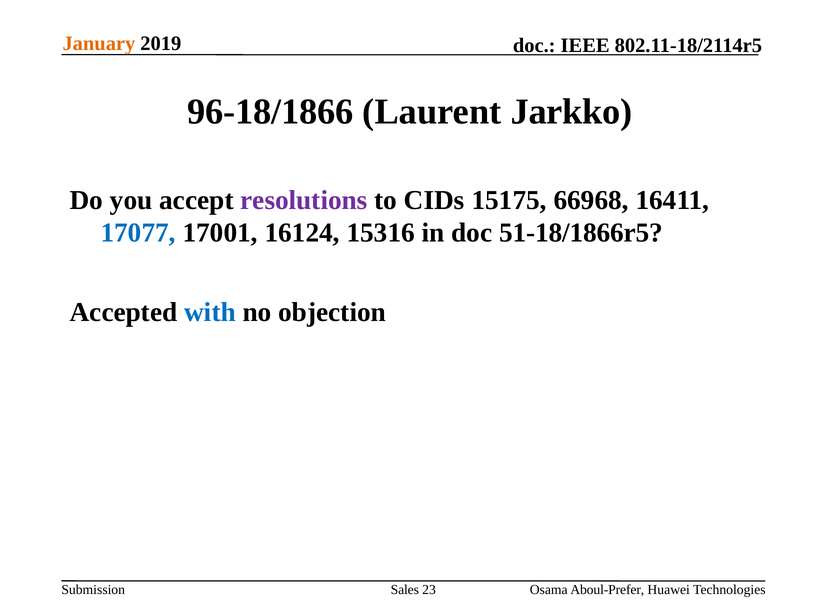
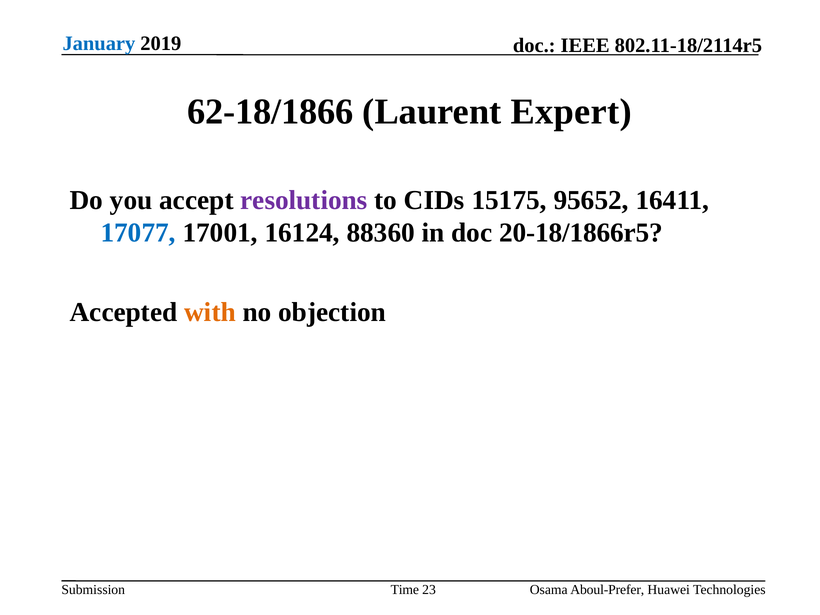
January colour: orange -> blue (99, 43)
96-18/1866: 96-18/1866 -> 62-18/1866 (270, 112)
Jarkko: Jarkko -> Expert (571, 112)
66968: 66968 -> 95652 (591, 200)
15316: 15316 -> 88360 (381, 233)
51-18/1866r5: 51-18/1866r5 -> 20-18/1866r5 (581, 233)
with colour: blue -> orange (210, 312)
Sales: Sales -> Time (405, 590)
